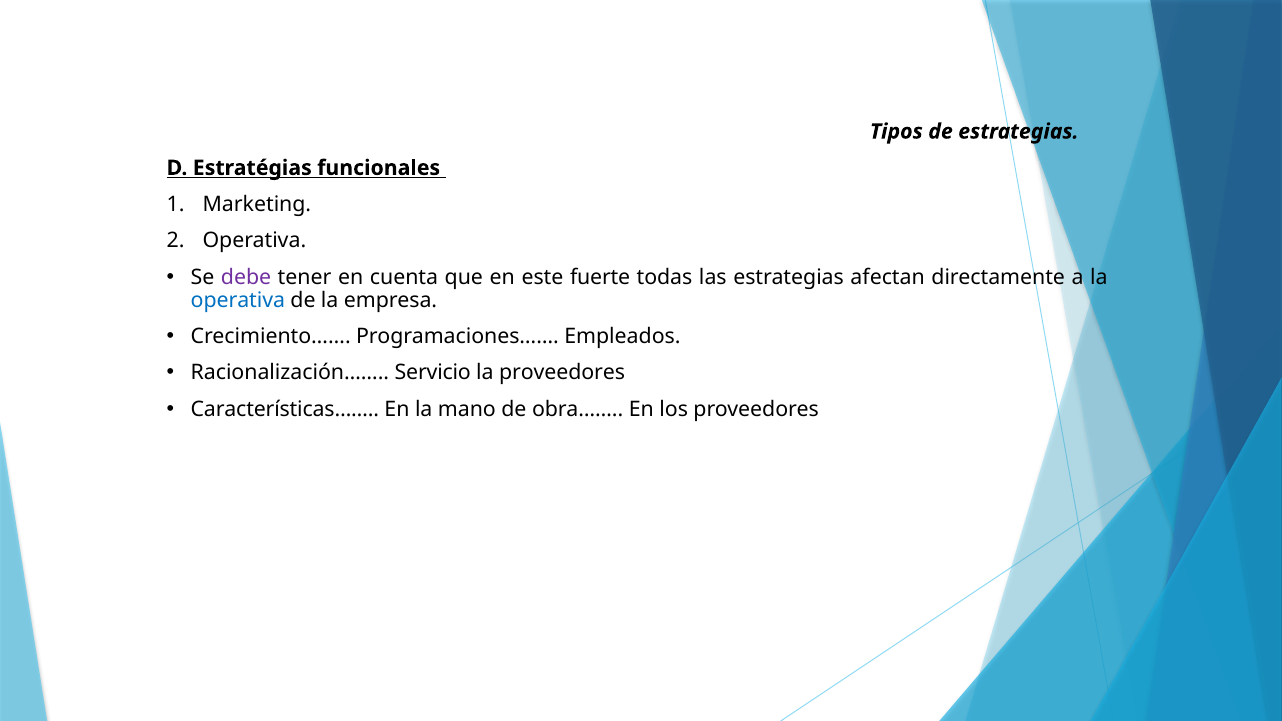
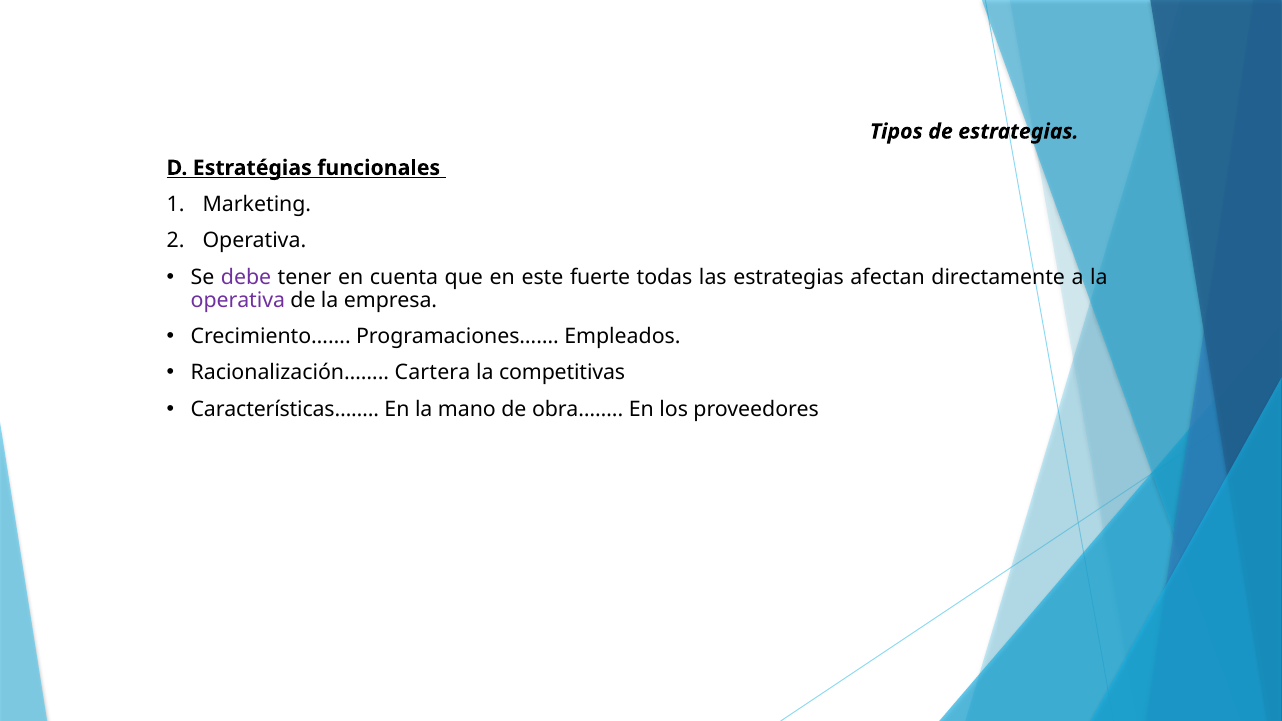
operativa colour: blue -> purple (238, 300)
Servicio: Servicio -> Cartera (433, 373)
la proveedores: proveedores -> competitivas (562, 373)
